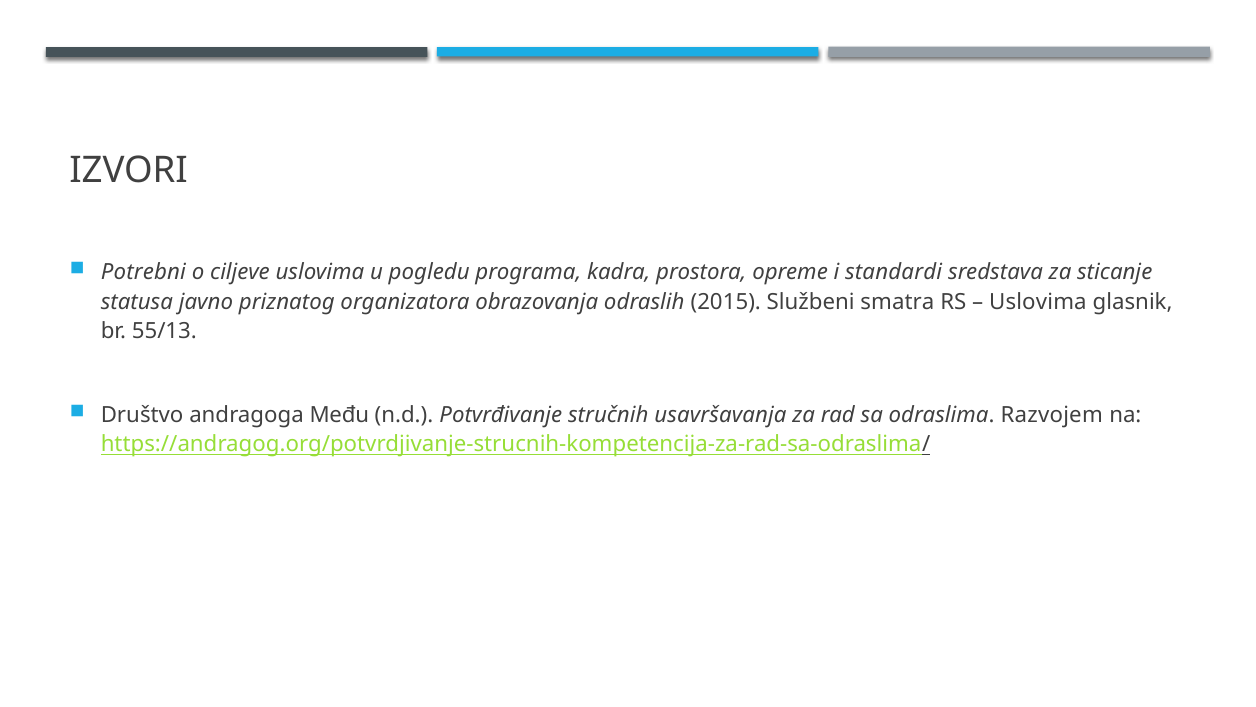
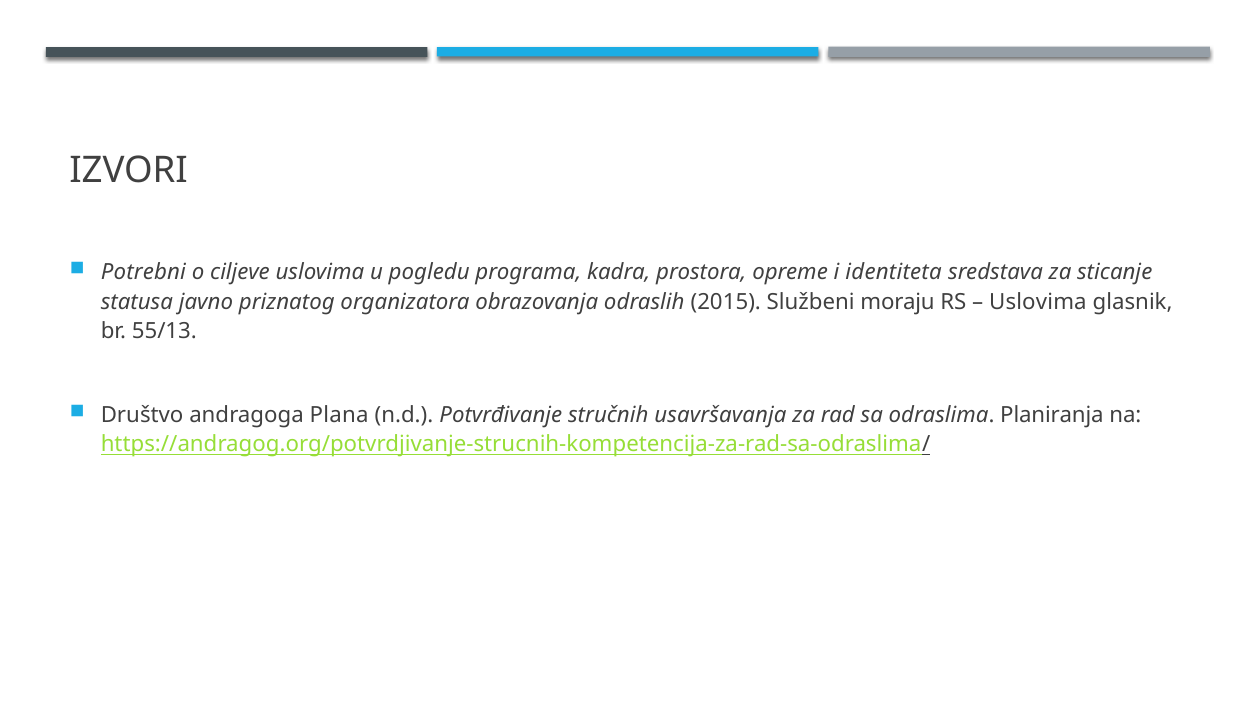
standardi: standardi -> identiteta (894, 272)
smatra: smatra -> moraju (898, 302)
Među: Među -> Plana (339, 415)
Razvojem: Razvojem -> Planiranja (1052, 415)
